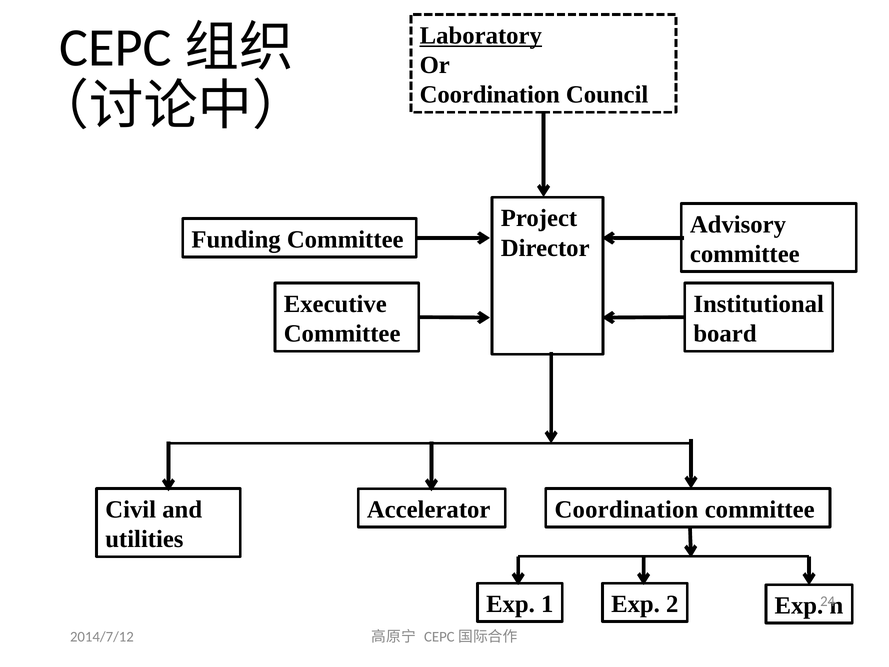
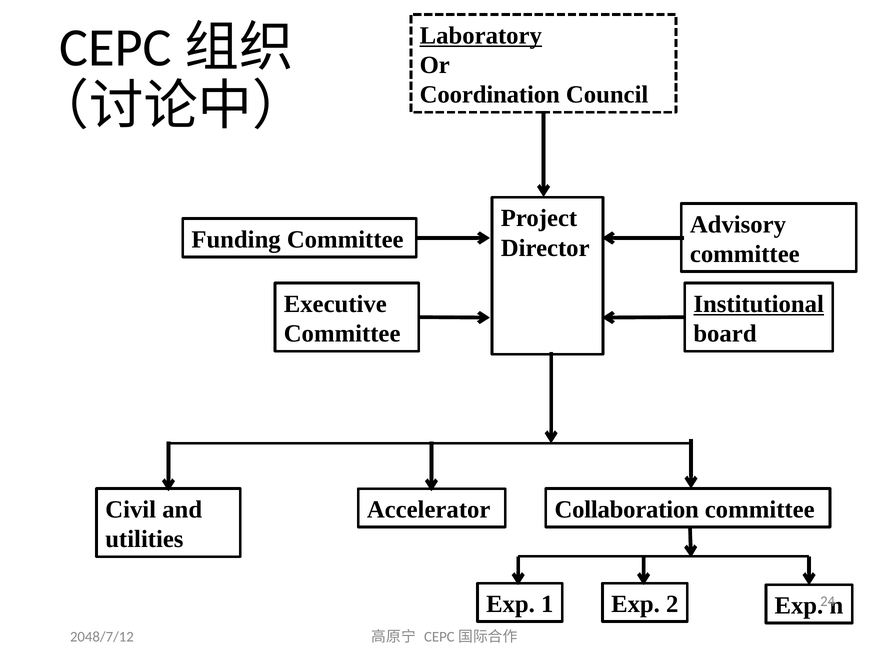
Institutional underline: none -> present (759, 304)
Coordination: Coordination -> Collaboration (627, 509)
2014/7/12: 2014/7/12 -> 2048/7/12 (102, 637)
